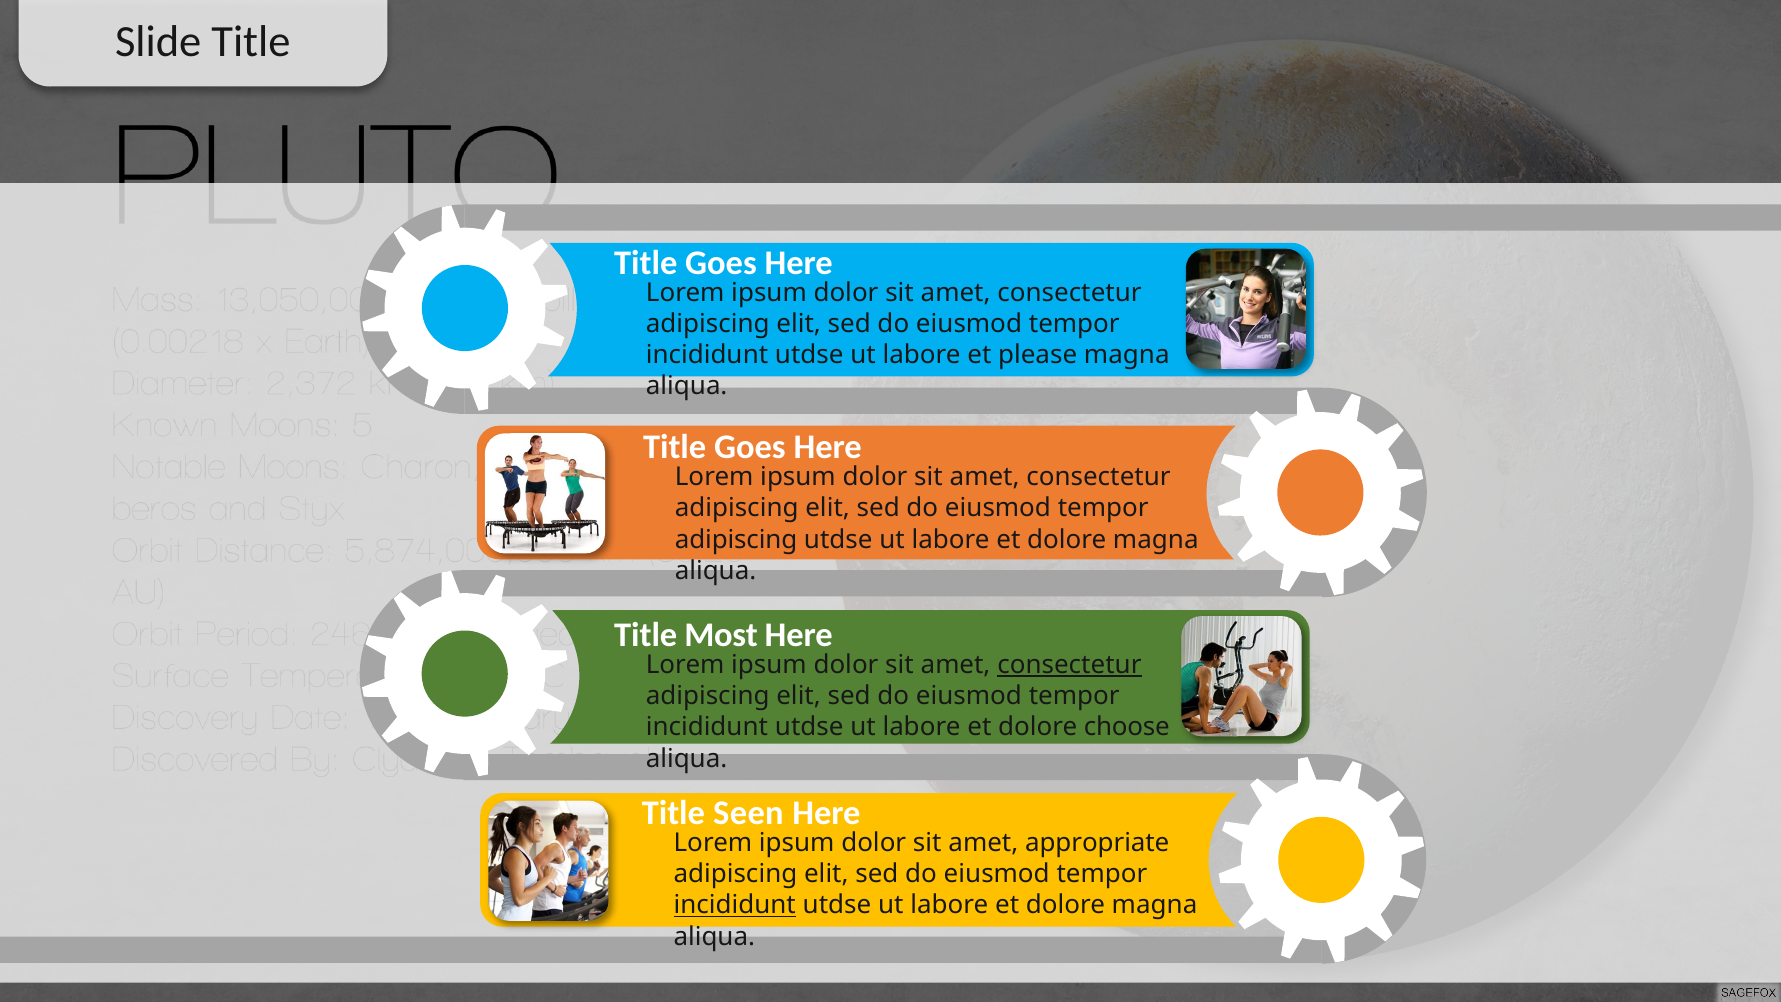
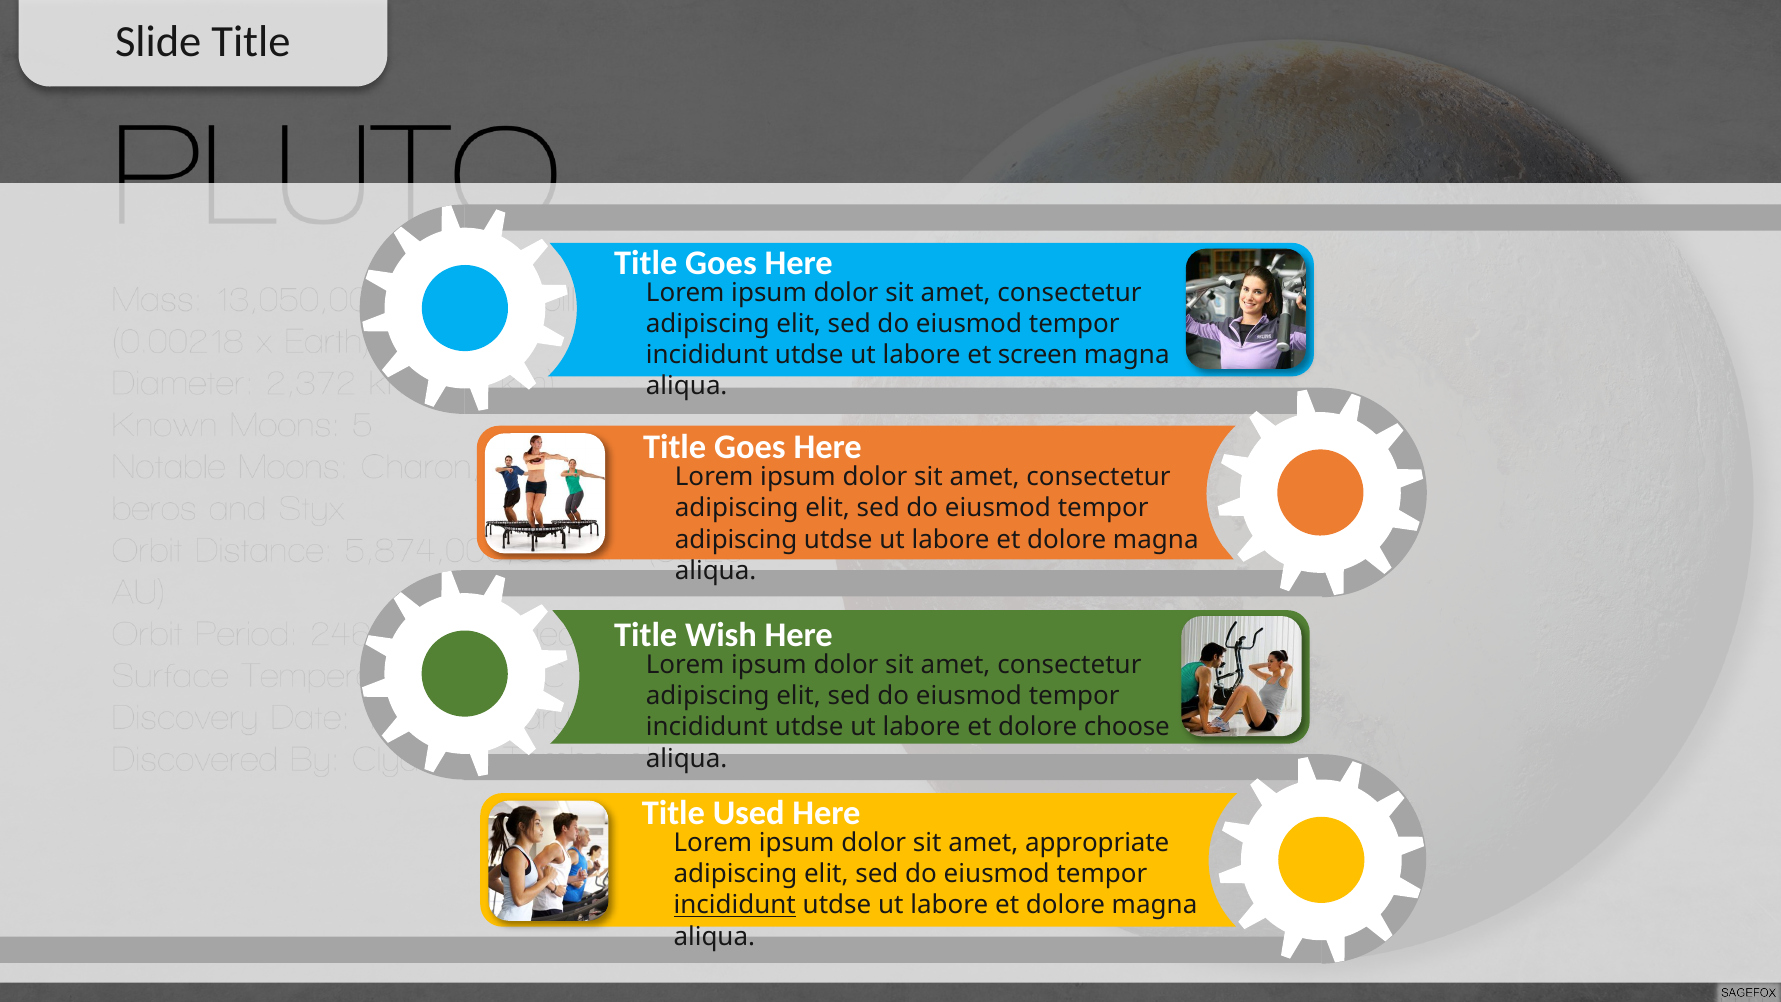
please: please -> screen (1038, 355)
Most: Most -> Wish (721, 635)
consectetur underline: present -> none (1069, 665)
Seen: Seen -> Used (749, 813)
